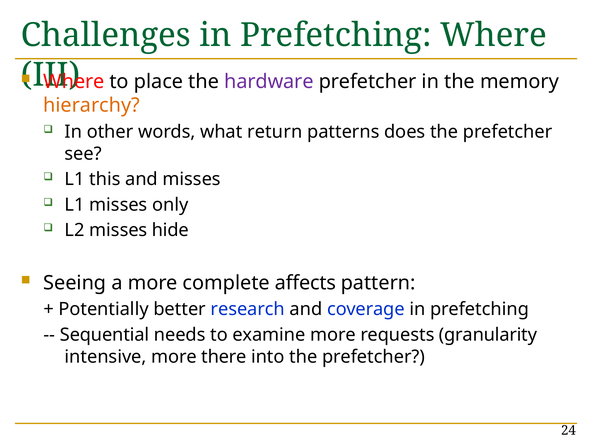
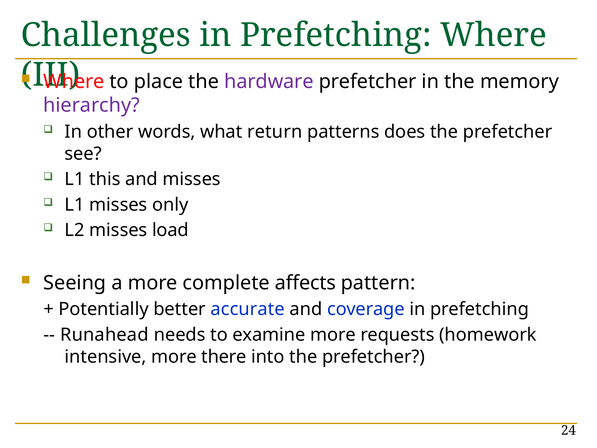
hierarchy colour: orange -> purple (92, 105)
hide: hide -> load (170, 230)
research: research -> accurate (248, 309)
Sequential: Sequential -> Runahead (104, 335)
granularity: granularity -> homework (488, 335)
